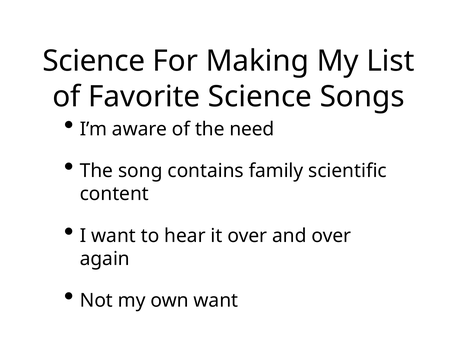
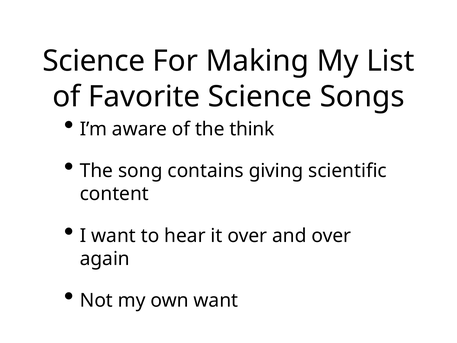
need: need -> think (252, 129)
family: family -> giving (276, 171)
